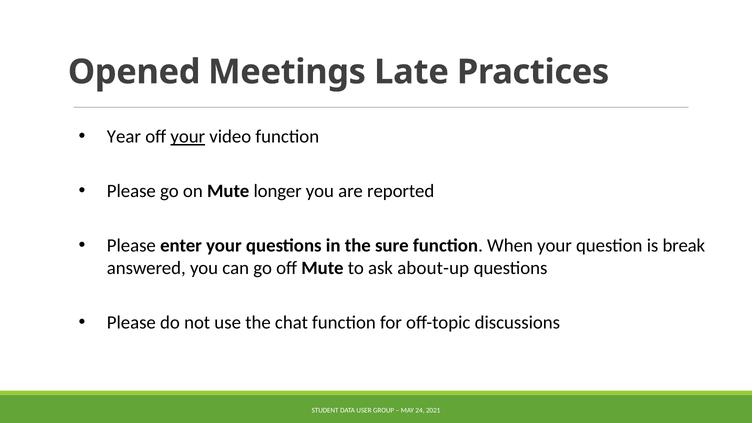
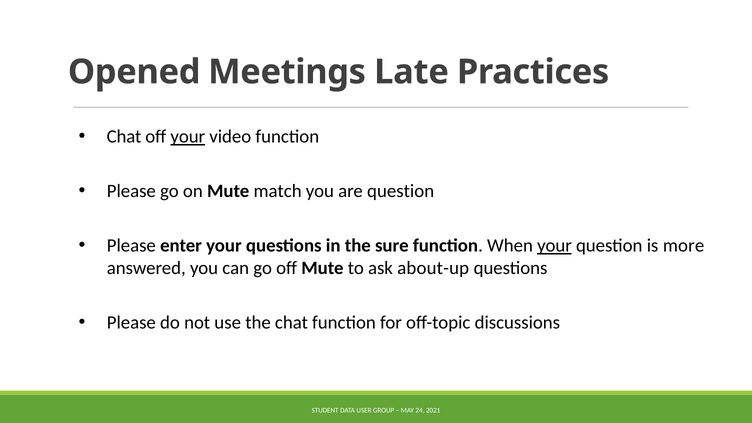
Year: Year -> Chat (124, 137)
longer: longer -> match (278, 191)
are reported: reported -> question (401, 191)
your underline: none -> present (554, 246)
break: break -> more (684, 246)
